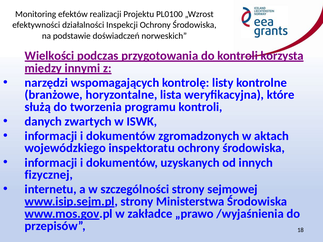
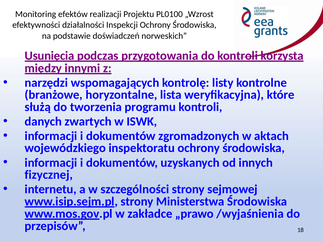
Wielkości: Wielkości -> Usunięcia (50, 56)
